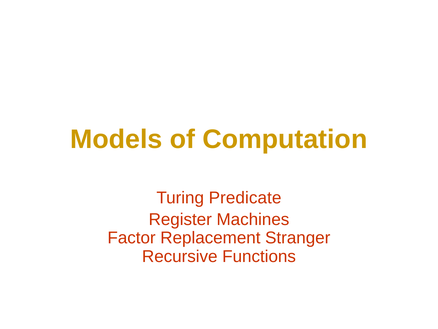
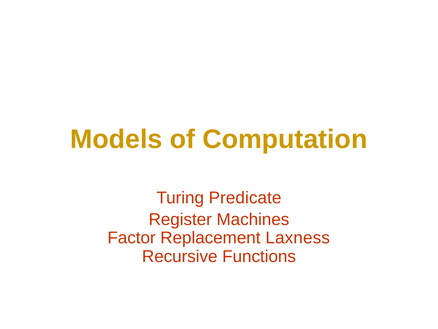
Stranger: Stranger -> Laxness (298, 238)
